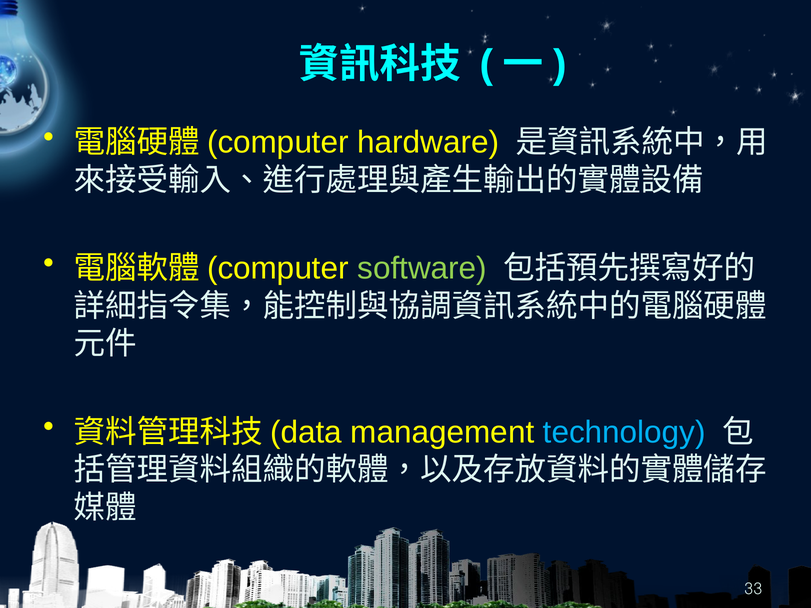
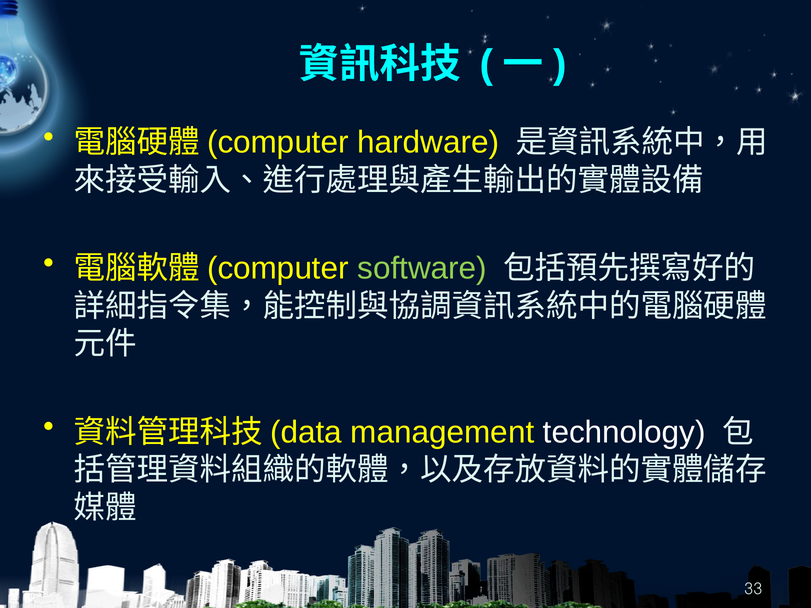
technology colour: light blue -> white (624, 432)
